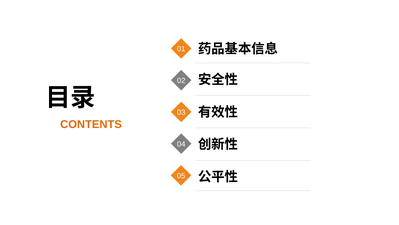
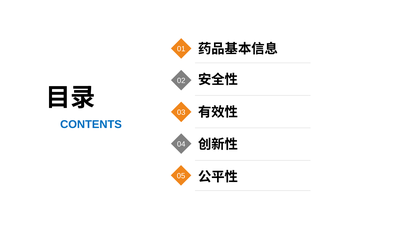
CONTENTS colour: orange -> blue (91, 124)
